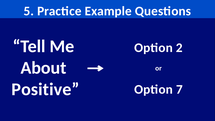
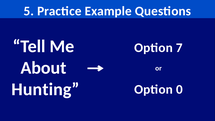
2: 2 -> 7 (179, 48)
Positive: Positive -> Hunting (45, 89)
7: 7 -> 0 (179, 89)
